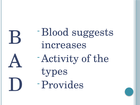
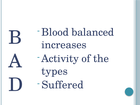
suggests: suggests -> balanced (93, 32)
Provides: Provides -> Suffered (63, 85)
